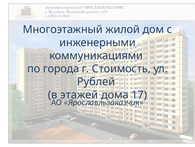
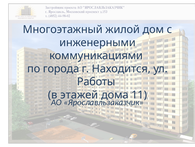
Стоимость: Стоимость -> Находится (121, 68)
Рублей: Рублей -> Работы (96, 81)
17: 17 -> 11 (139, 94)
